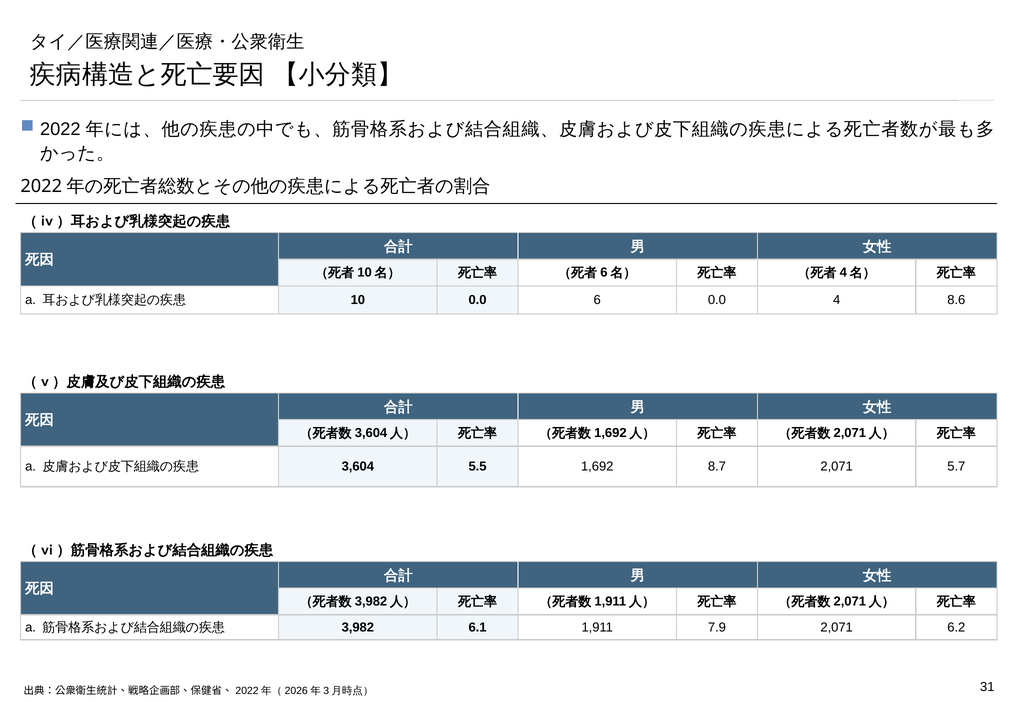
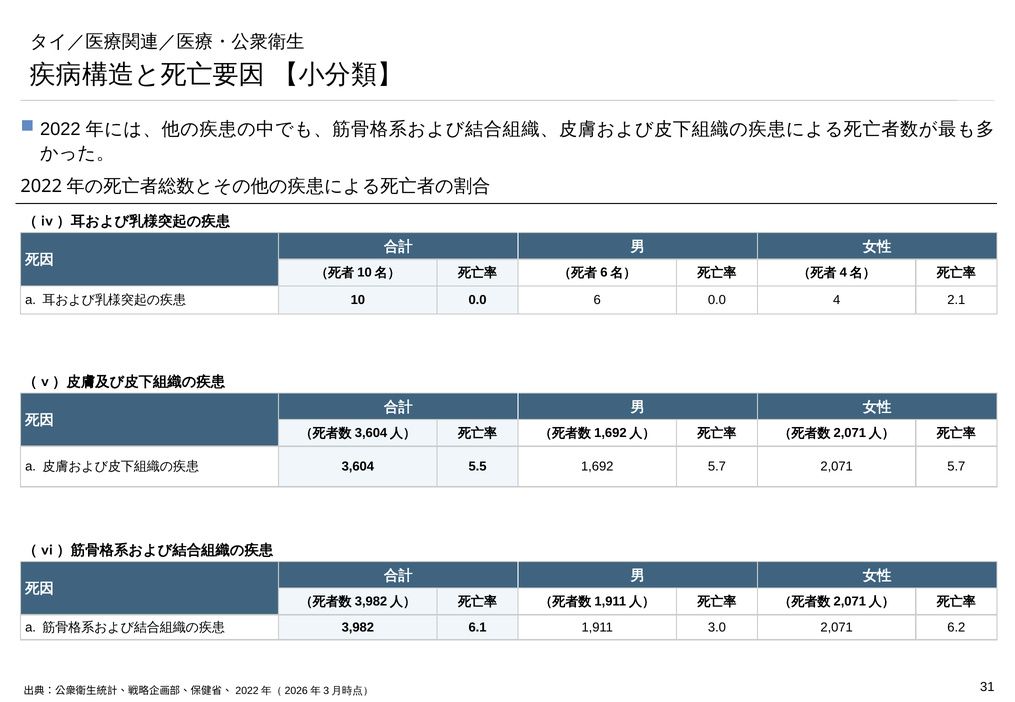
8.6: 8.6 -> 2.1 (956, 300)
1,692 8.7: 8.7 -> 5.7 (717, 467)
7.9: 7.9 -> 3.0 (717, 628)
